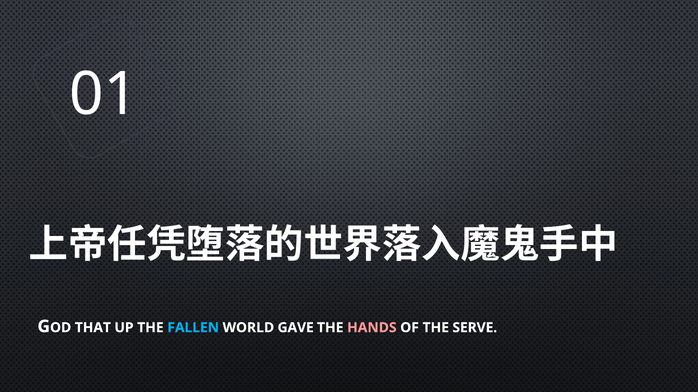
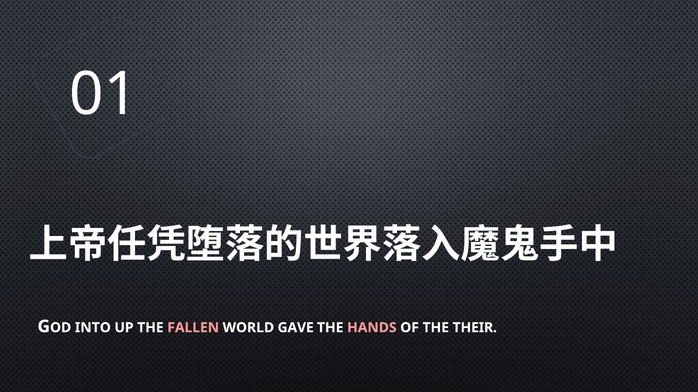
THAT: THAT -> INTO (93, 328)
FALLEN colour: light blue -> pink (193, 328)
SERVE: SERVE -> THEIR (475, 328)
